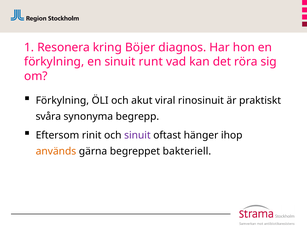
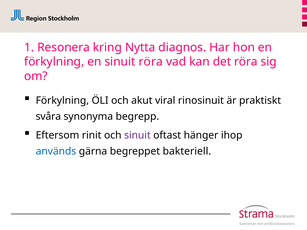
Böjer: Böjer -> Nytta (140, 47)
sinuit runt: runt -> röra (151, 62)
används colour: orange -> blue (56, 151)
